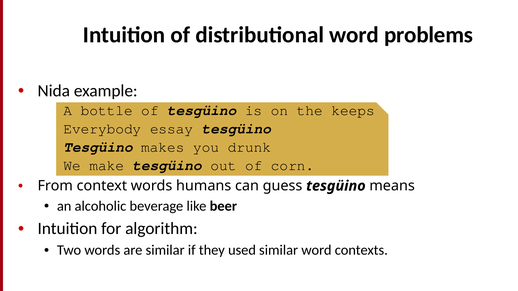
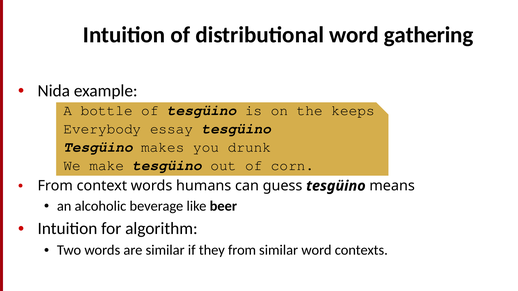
problems: problems -> gathering (429, 35)
they used: used -> from (242, 251)
